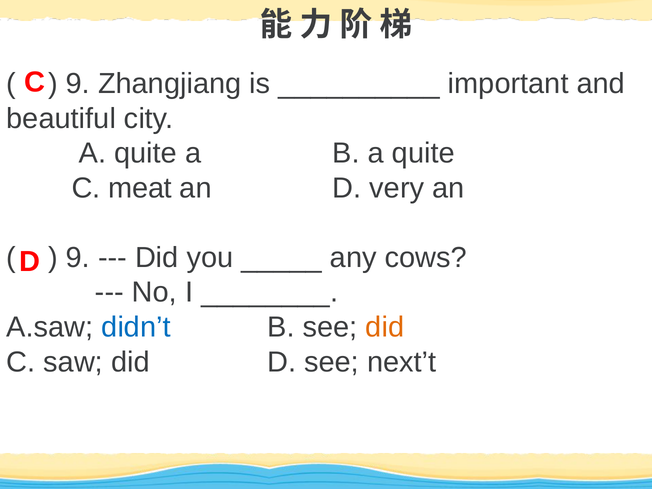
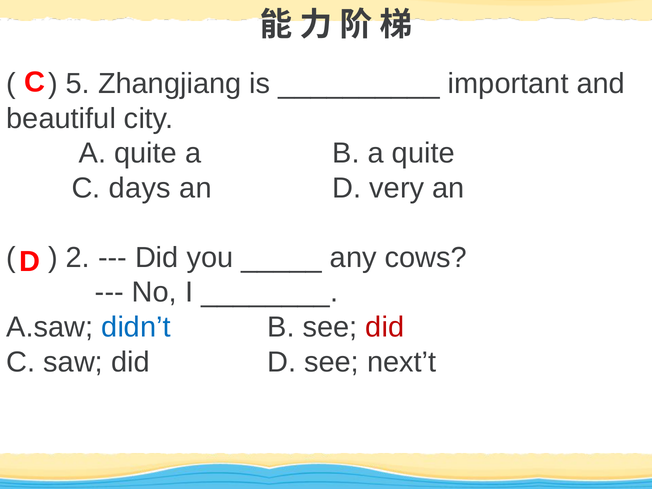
9: 9 -> 5 (78, 84)
meat: meat -> days (140, 188)
9: 9 -> 2 (78, 258)
did colour: orange -> red (385, 327)
